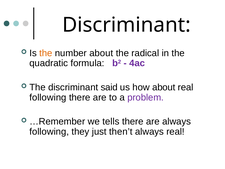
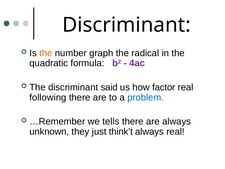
number about: about -> graph (101, 53)
how about: about -> factor (164, 87)
problem colour: purple -> blue (146, 97)
following: following -> unknown (49, 131)
then’t: then’t -> think’t (121, 131)
